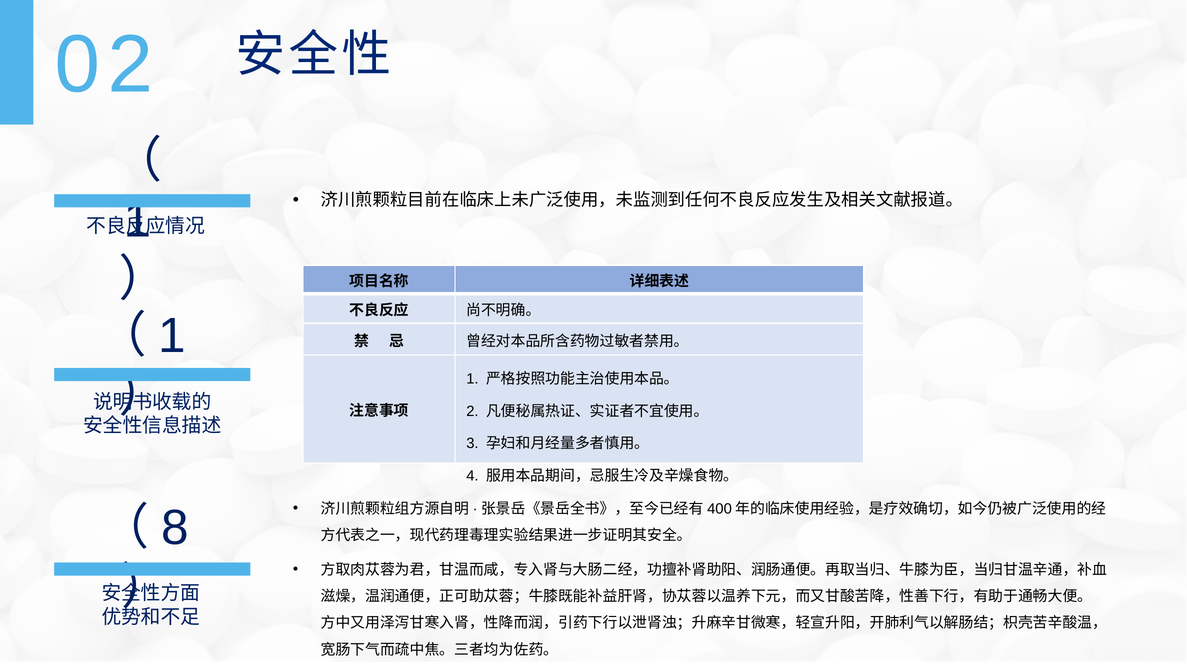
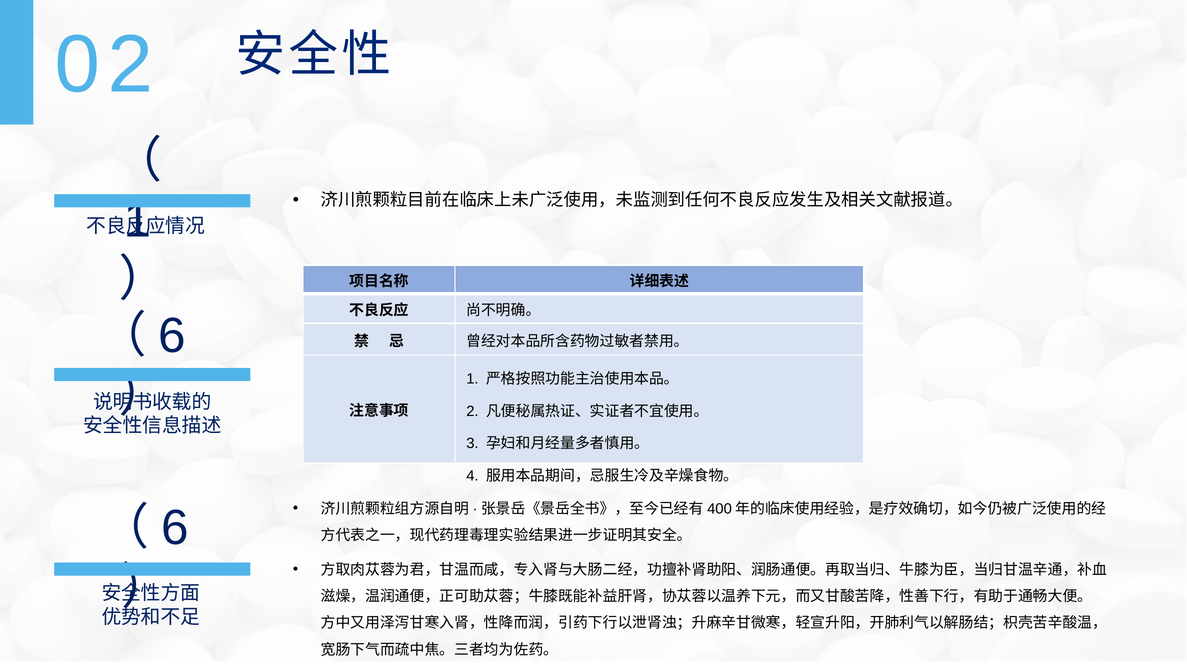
1: 1 -> 6 (172, 336)
8: 8 -> 6 (175, 528)
